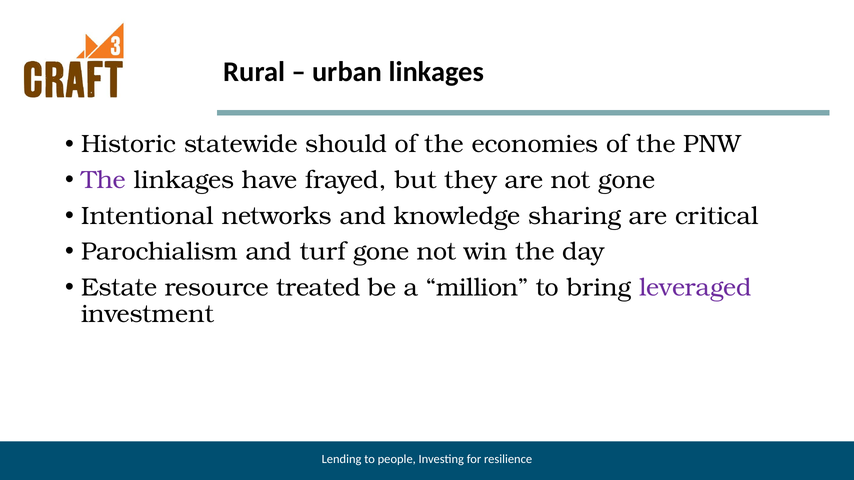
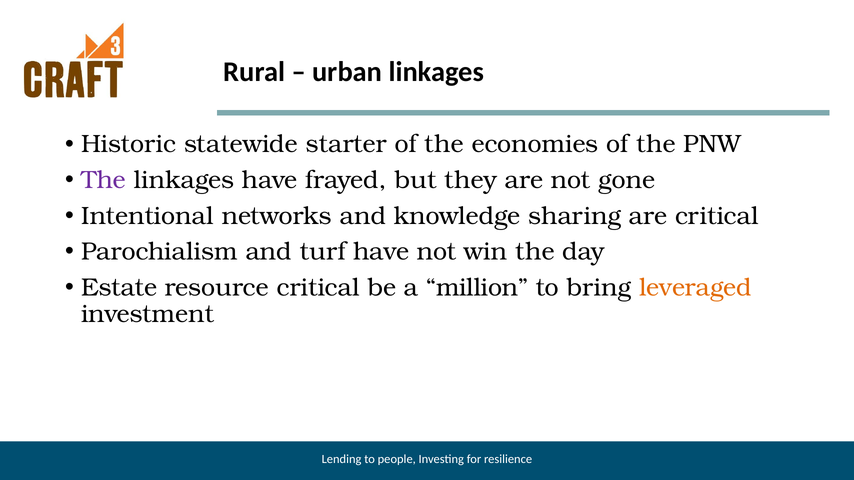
should: should -> starter (346, 144)
turf gone: gone -> have (381, 252)
resource treated: treated -> critical (318, 288)
leveraged colour: purple -> orange (695, 288)
